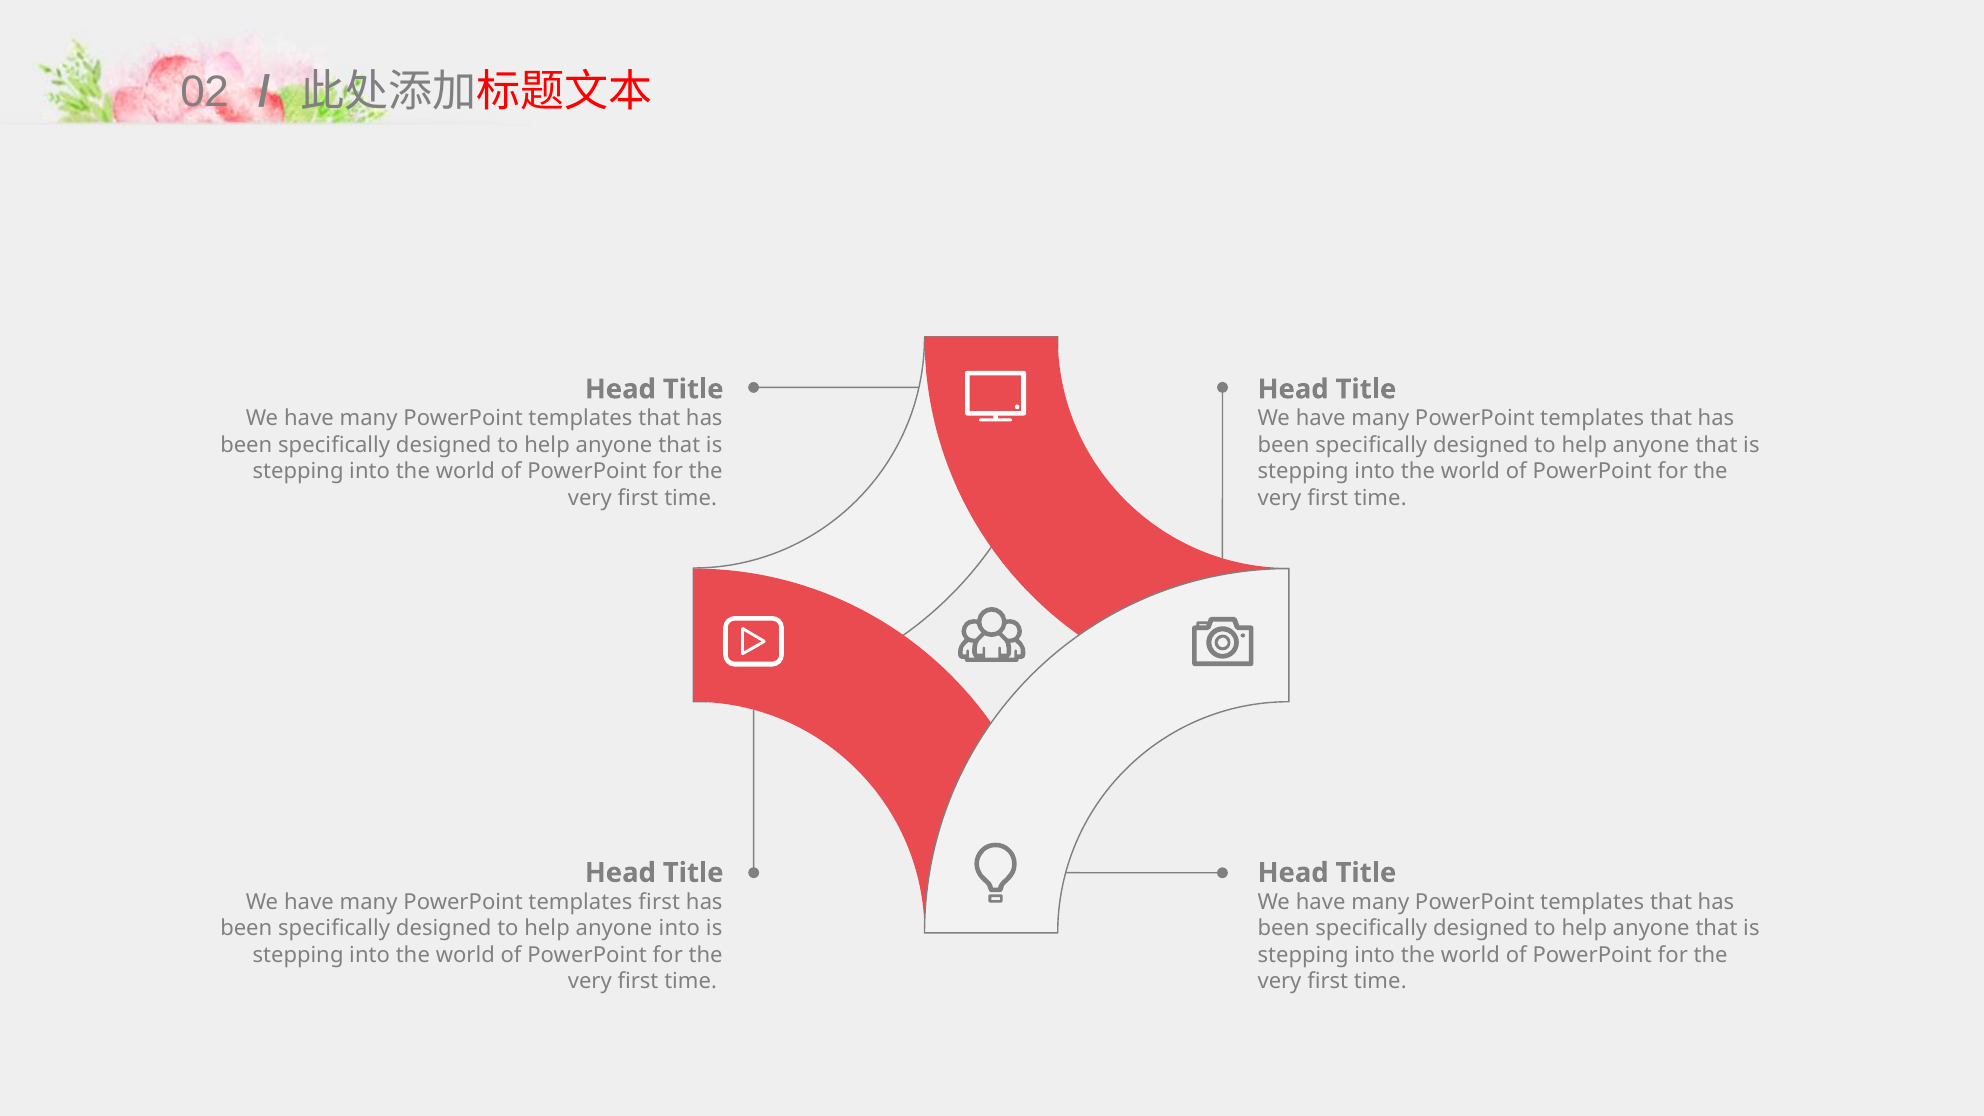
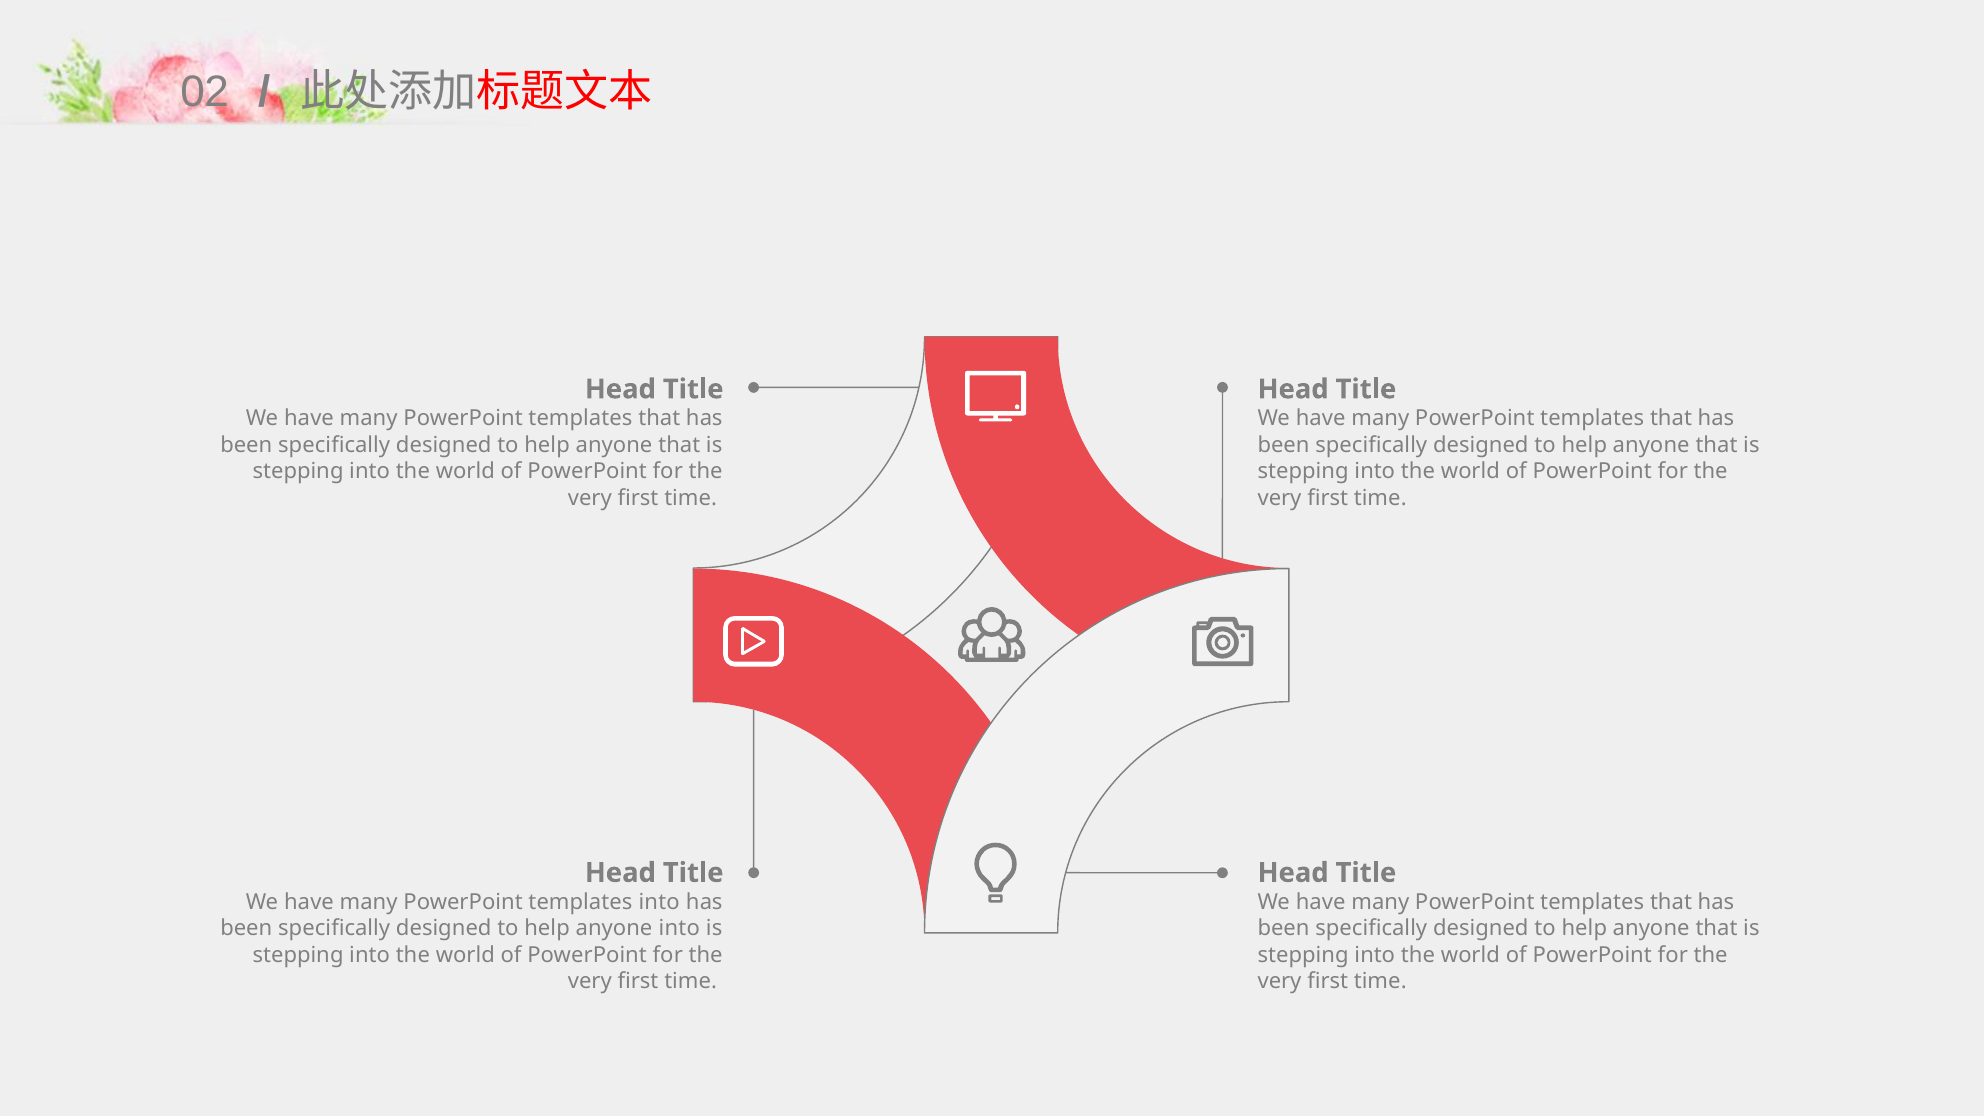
templates first: first -> into (659, 902)
